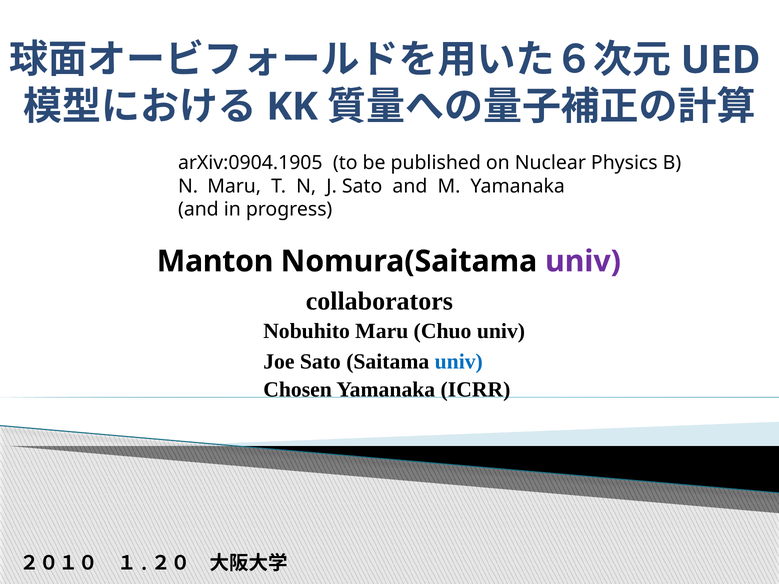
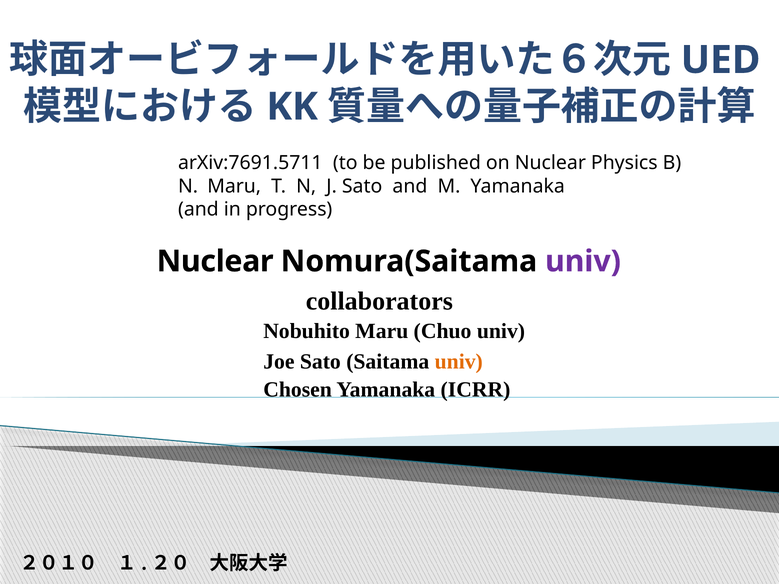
arXiv:0904.1905: arXiv:0904.1905 -> arXiv:7691.5711 (250, 163)
Manton: Manton -> Nuclear (215, 261)
univ colour: blue -> orange (459, 362)
